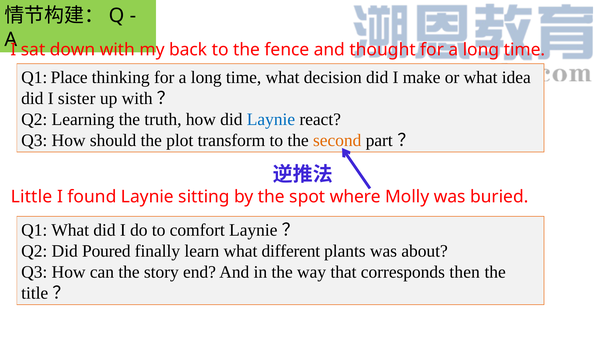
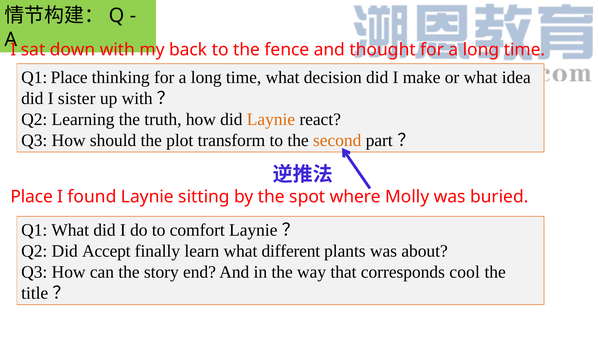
Laynie colour: blue -> orange (271, 119)
Little: Little -> Place (32, 196)
Poured: Poured -> Accept (106, 251)
then: then -> cool (465, 272)
